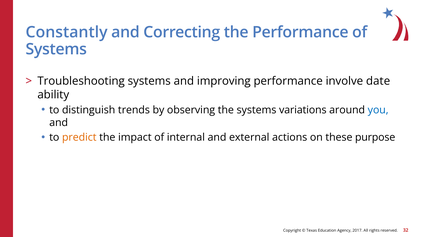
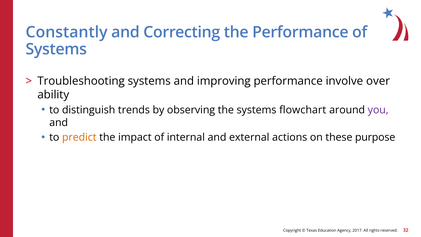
date: date -> over (378, 81)
variations: variations -> flowchart (303, 110)
you colour: blue -> purple (378, 110)
